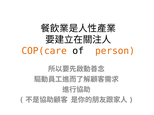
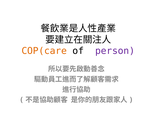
person colour: orange -> purple (115, 51)
